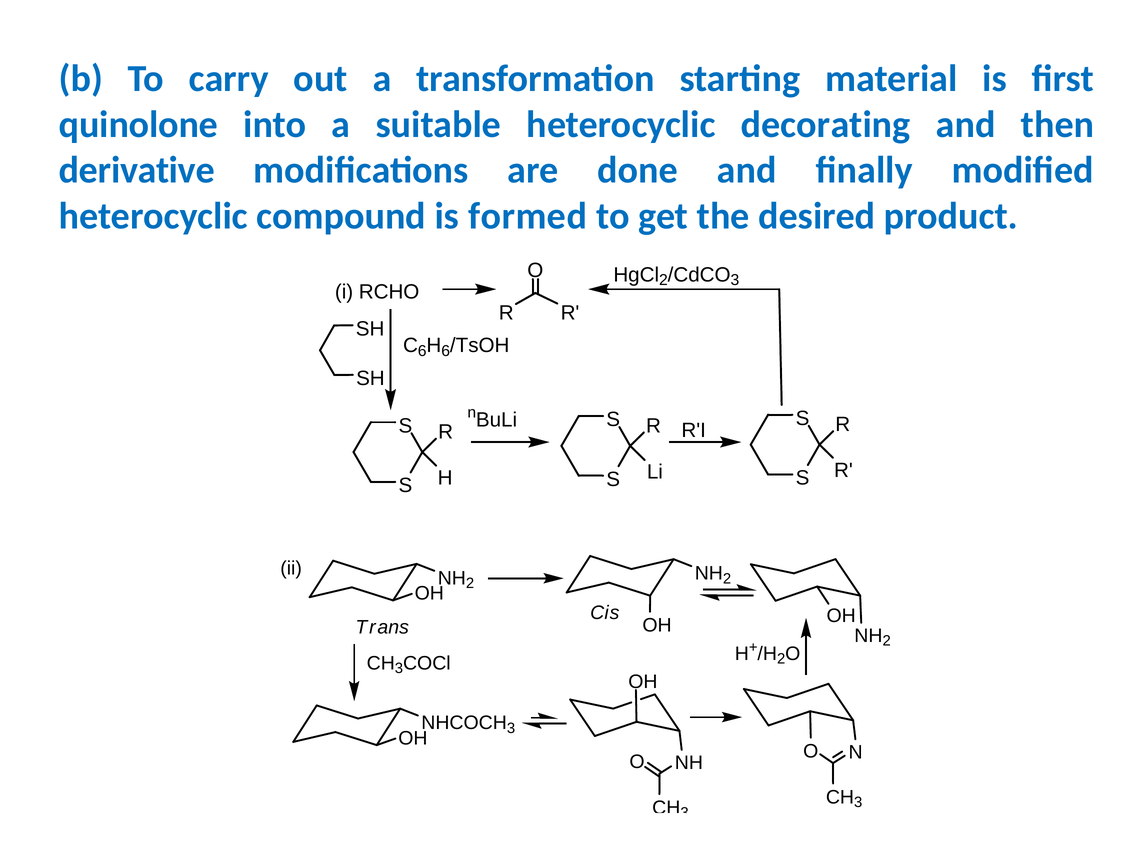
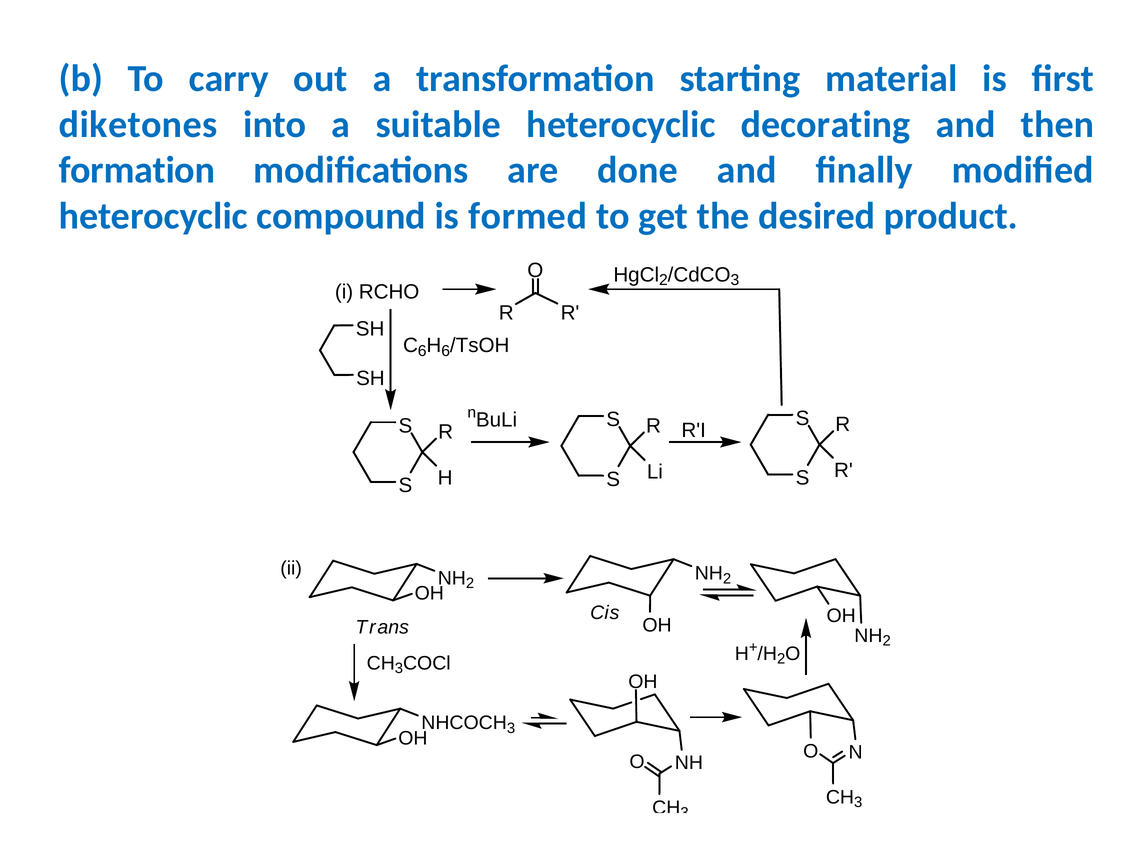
quinolone: quinolone -> diketones (138, 125)
derivative: derivative -> formation (137, 170)
